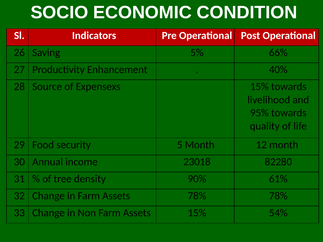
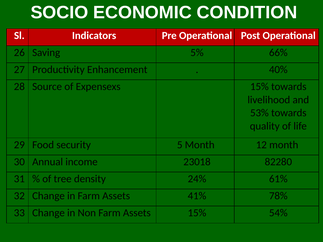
95%: 95% -> 53% (259, 113)
90%: 90% -> 24% (197, 179)
Assets 78%: 78% -> 41% (197, 196)
